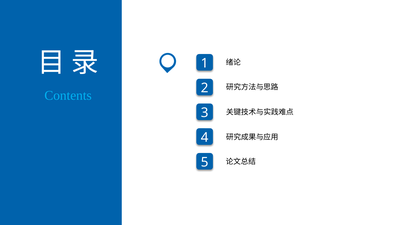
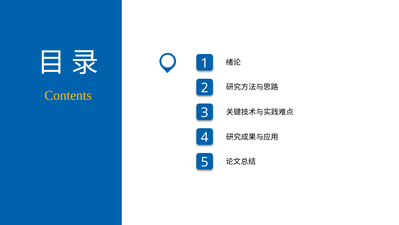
Contents colour: light blue -> yellow (68, 95)
